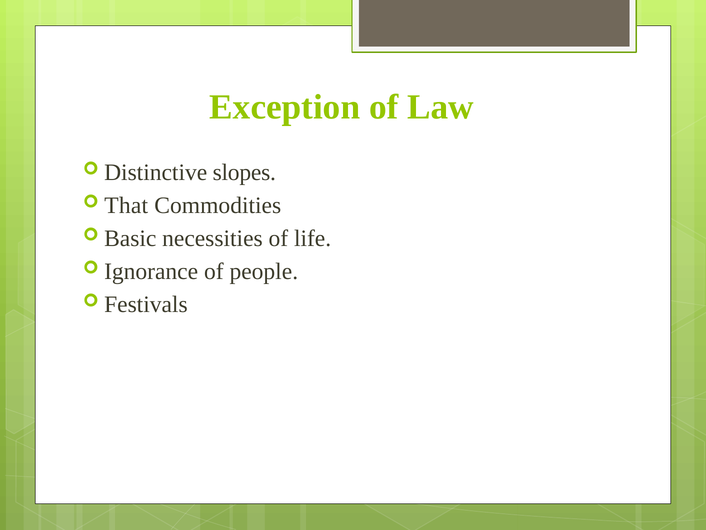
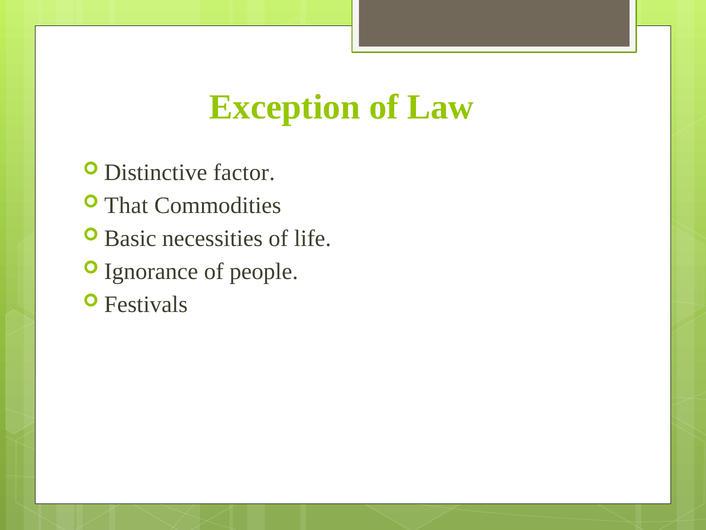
slopes: slopes -> factor (244, 172)
